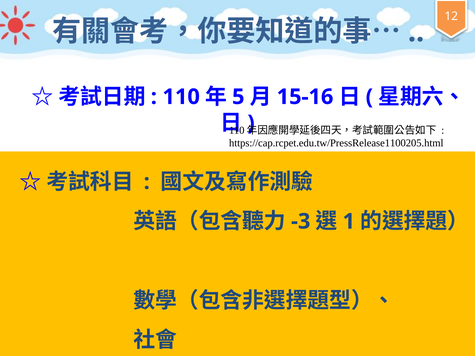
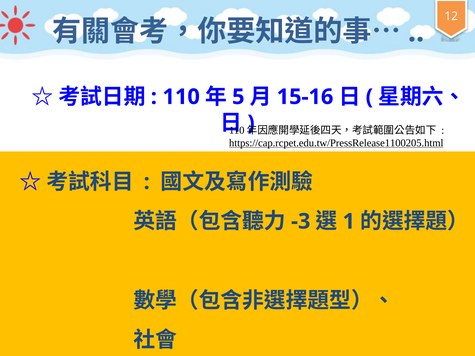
https://cap.rcpet.edu.tw/PressRelease1100205.html underline: none -> present (336, 143)
